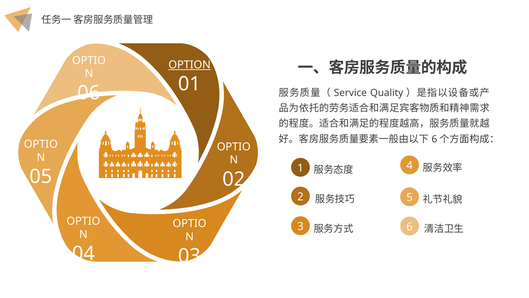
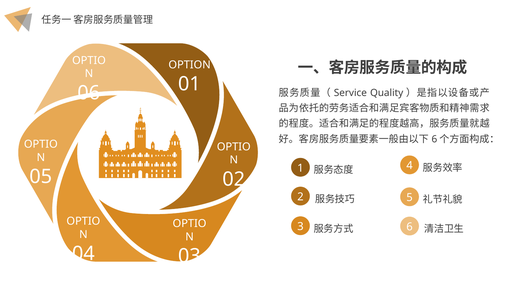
OPTION underline: present -> none (190, 65)
